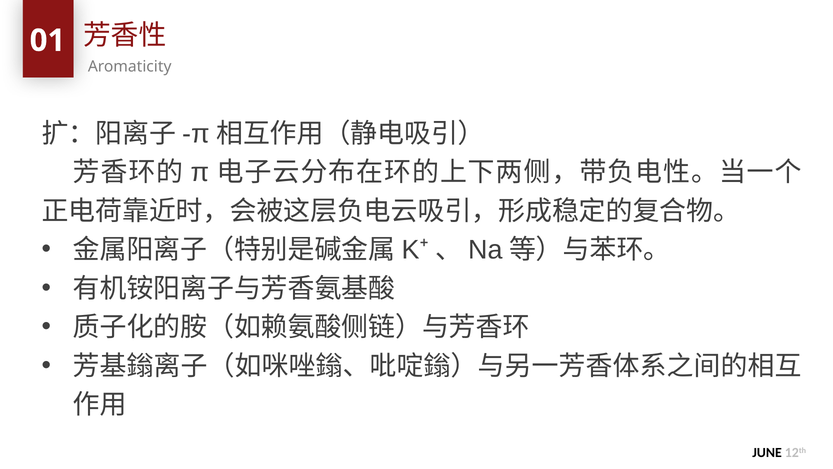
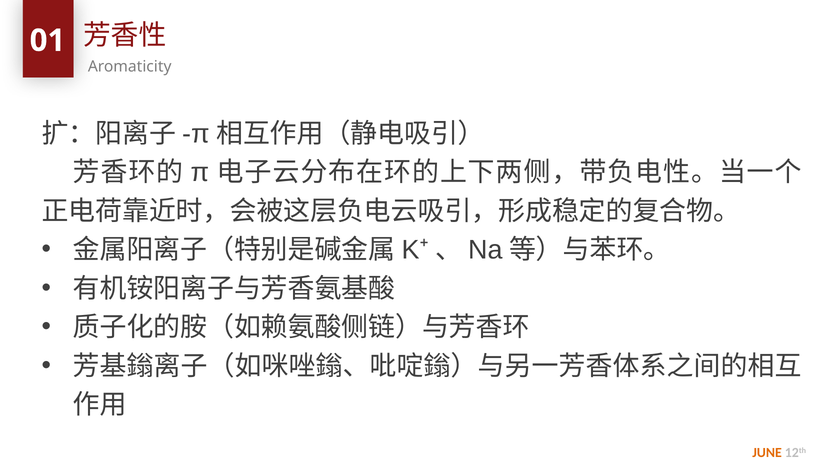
JUNE colour: black -> orange (767, 452)
